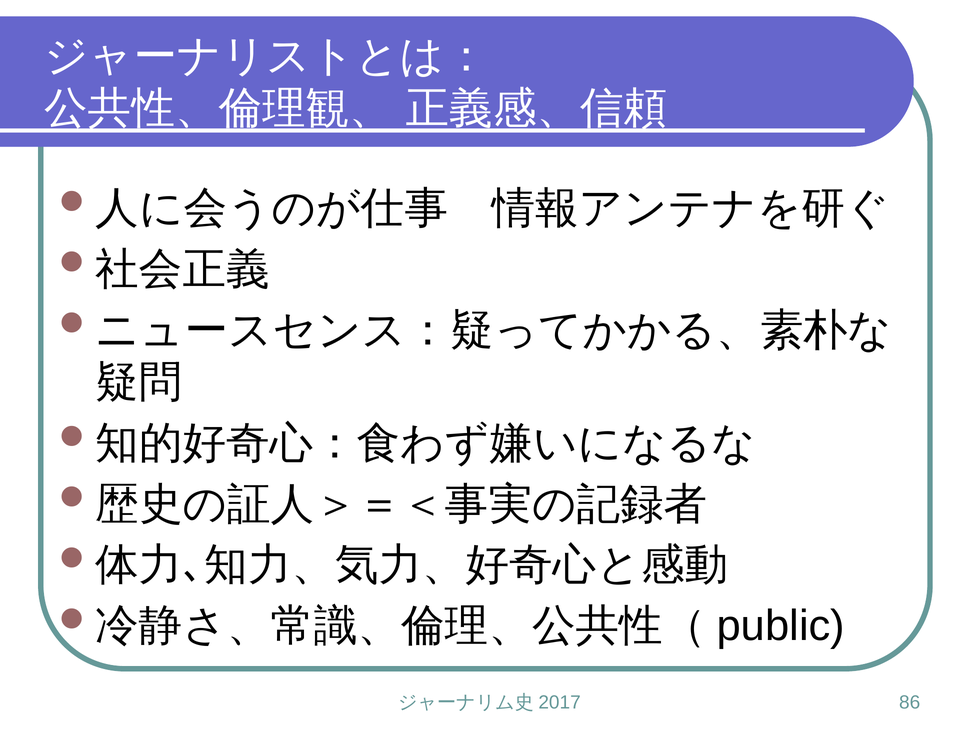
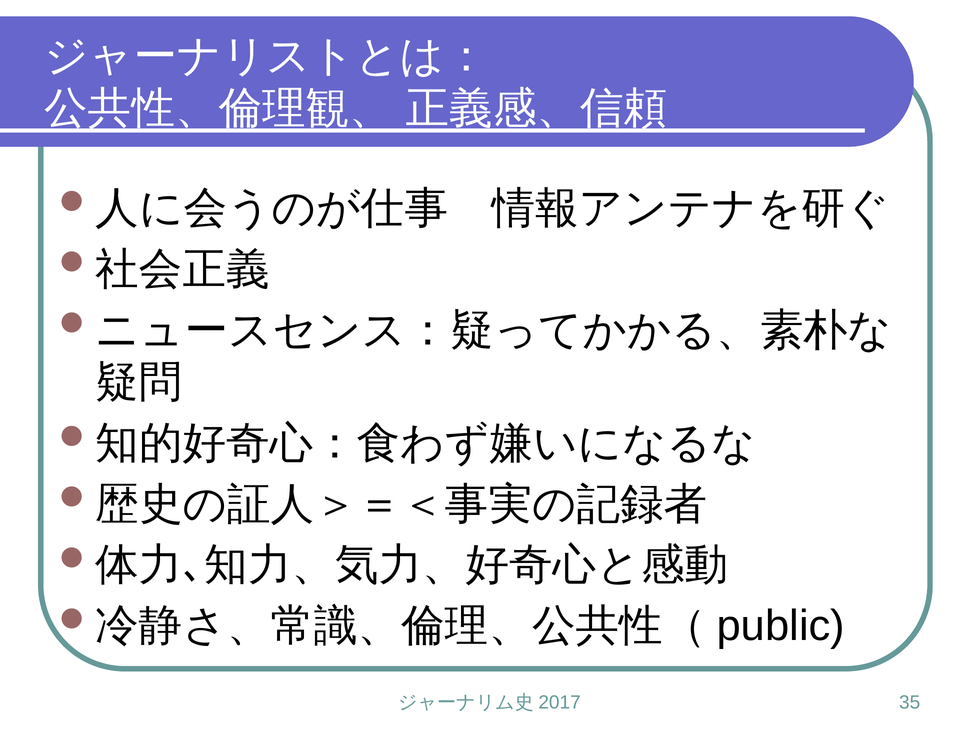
86: 86 -> 35 (910, 703)
